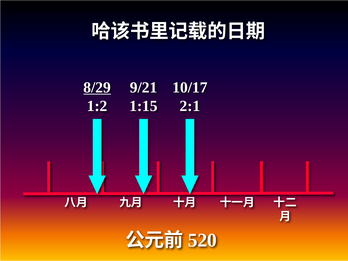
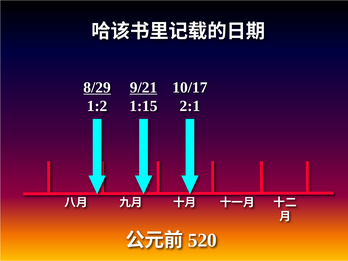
9/21 underline: none -> present (144, 87)
